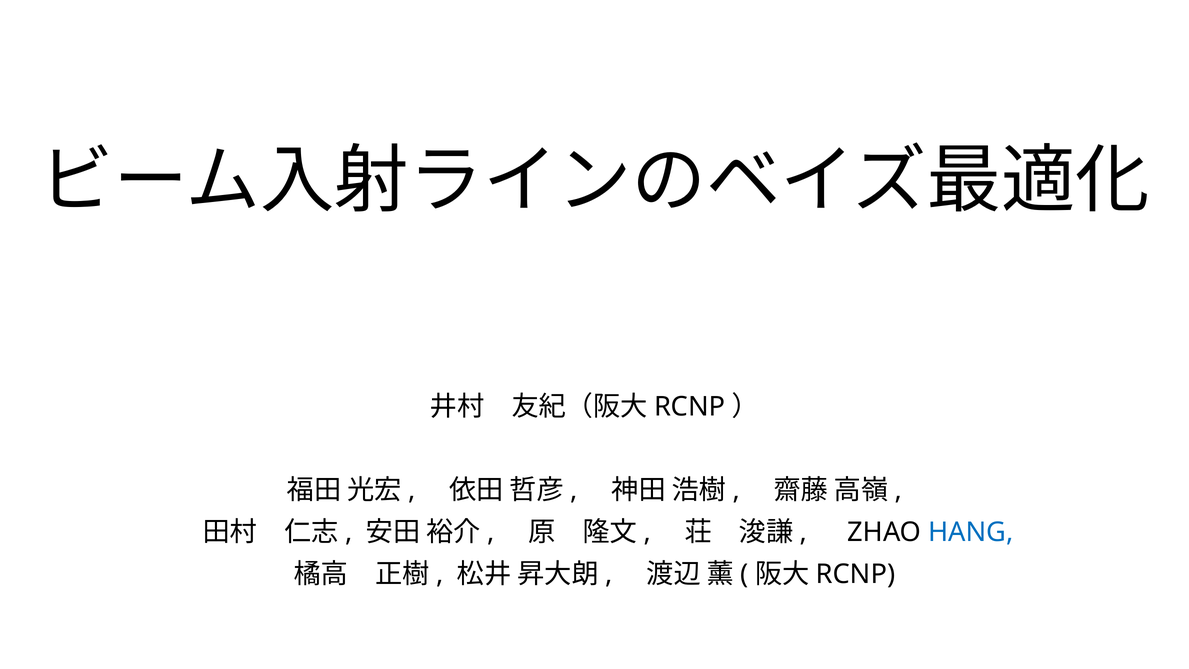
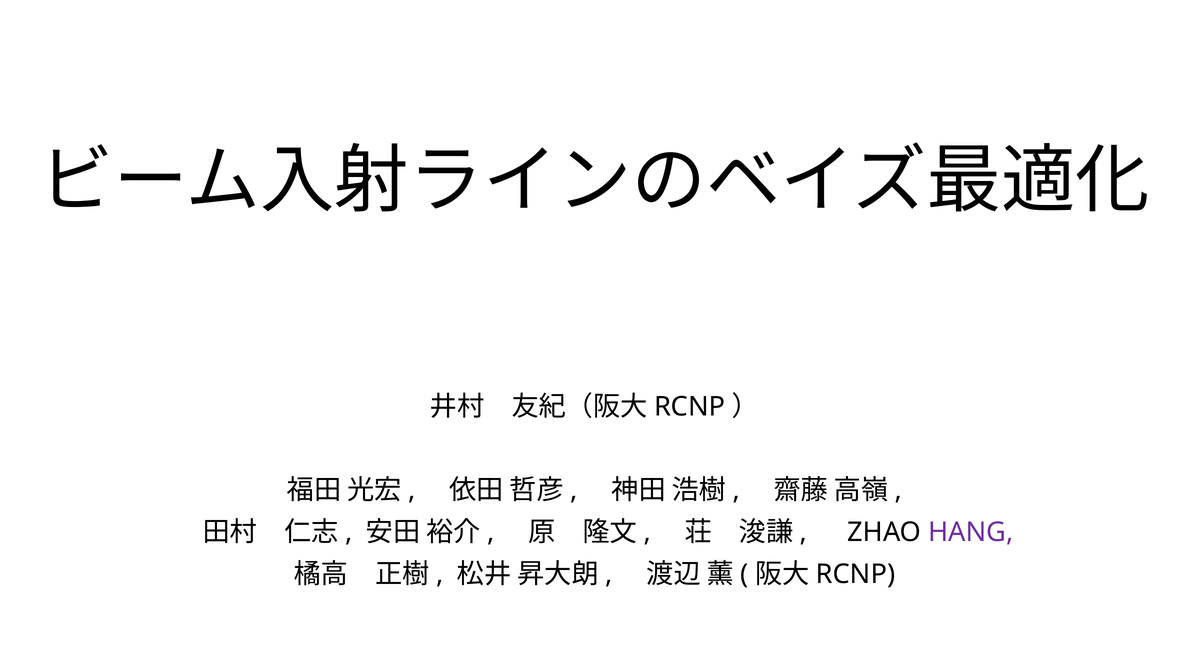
HANG colour: blue -> purple (971, 532)
